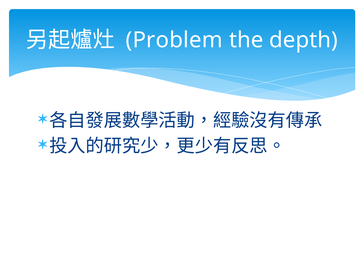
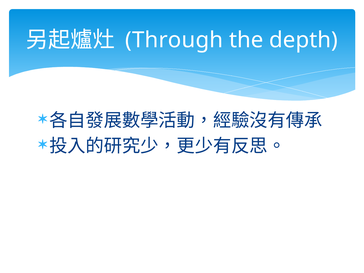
Problem: Problem -> Through (174, 40)
